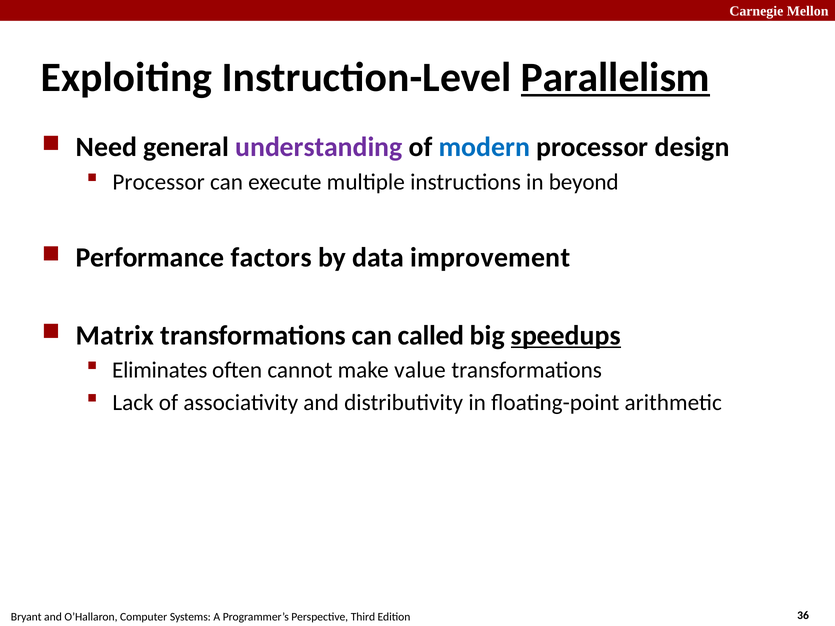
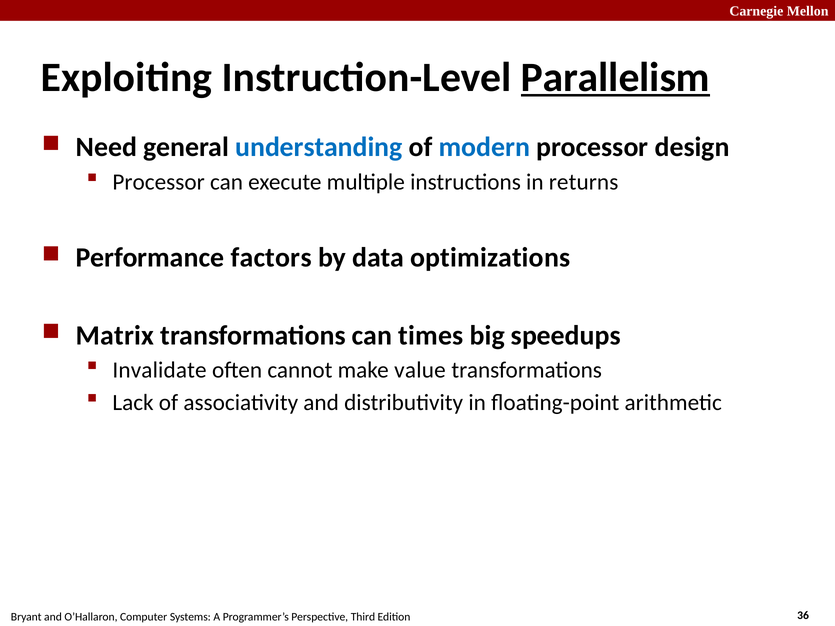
understanding colour: purple -> blue (319, 147)
beyond: beyond -> returns (584, 182)
improvement: improvement -> optimizations (490, 258)
called: called -> times (431, 336)
speedups underline: present -> none (566, 336)
Eliminates: Eliminates -> Invalidate (160, 370)
